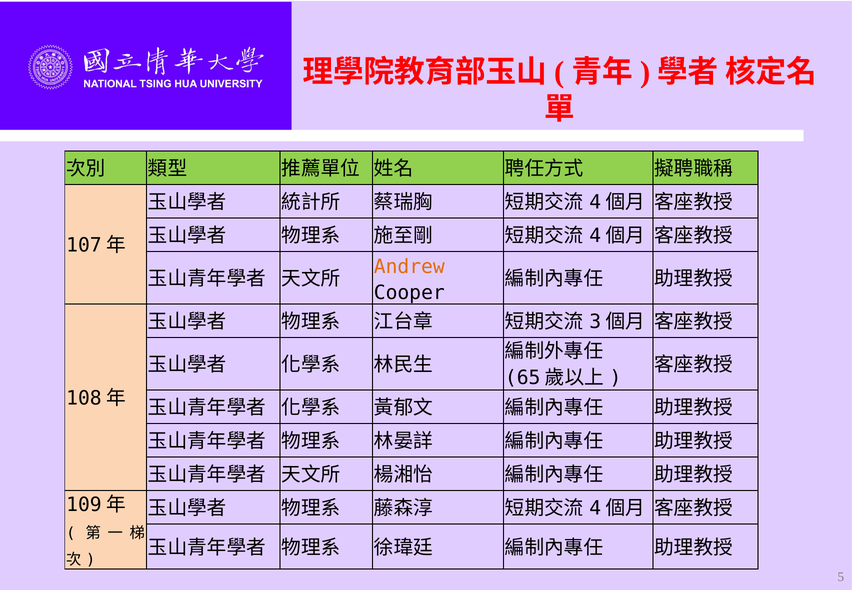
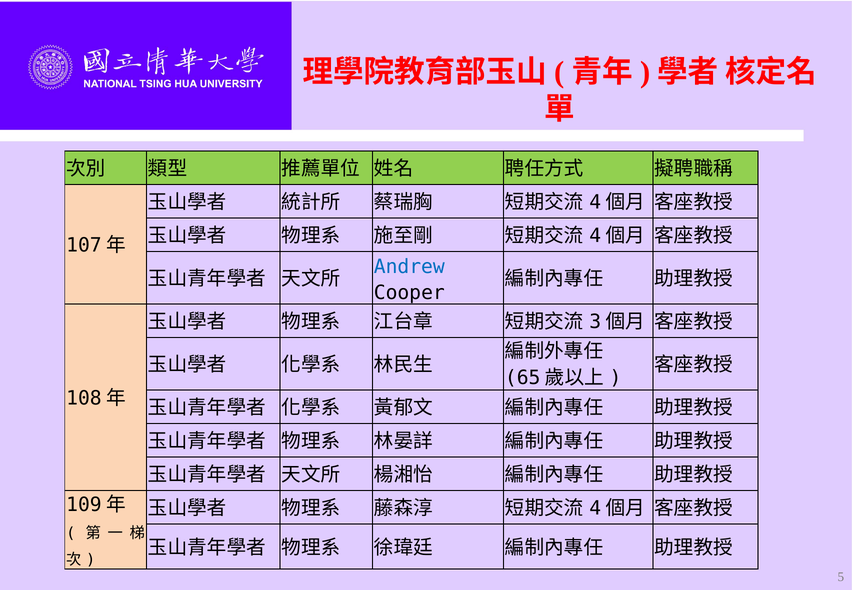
Andrew colour: orange -> blue (409, 266)
